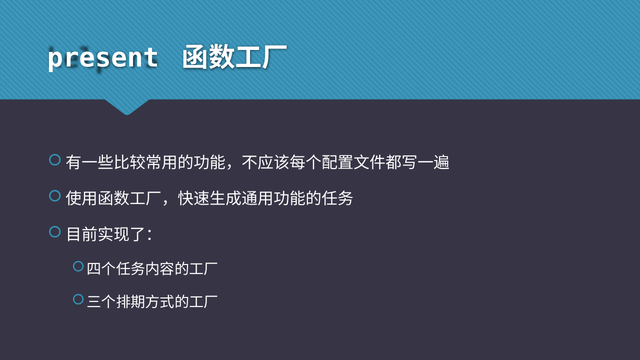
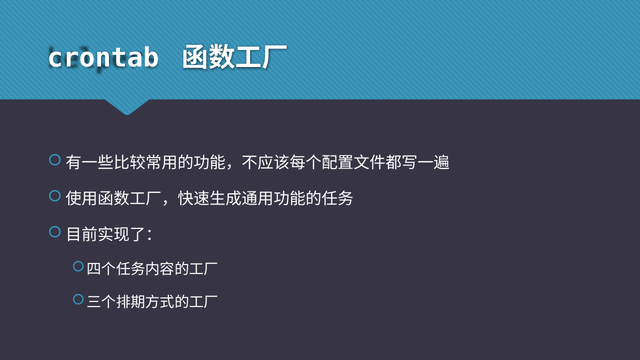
present: present -> crontab (103, 58)
